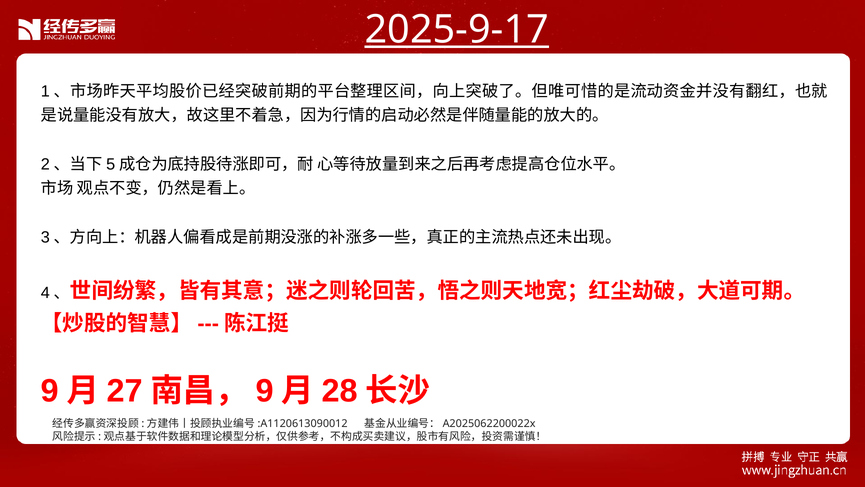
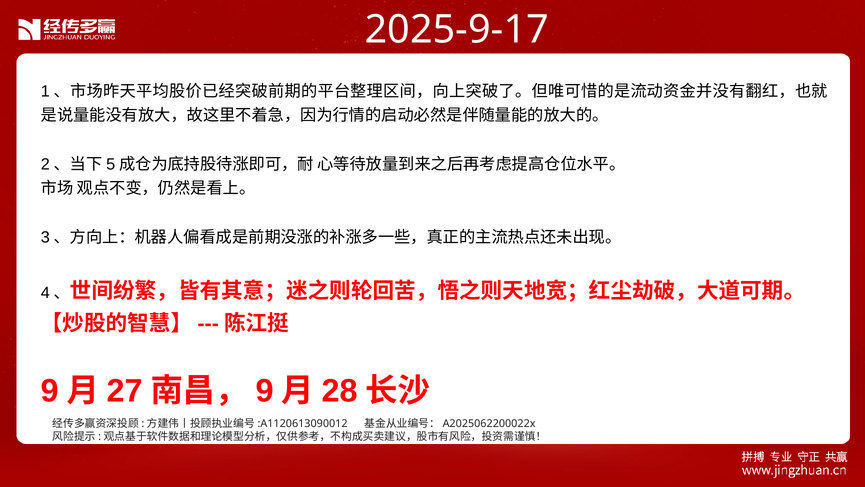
2025-9-17 underline: present -> none (457, 30)
